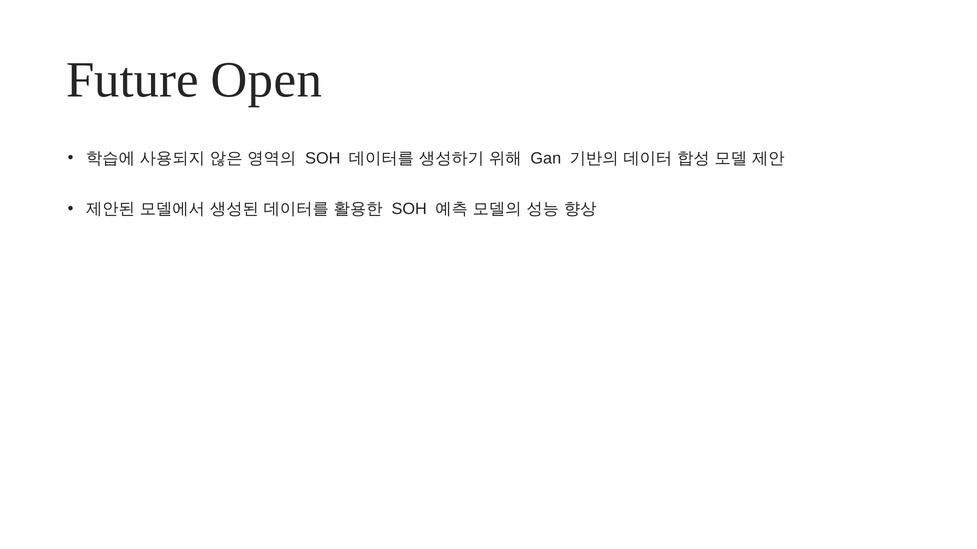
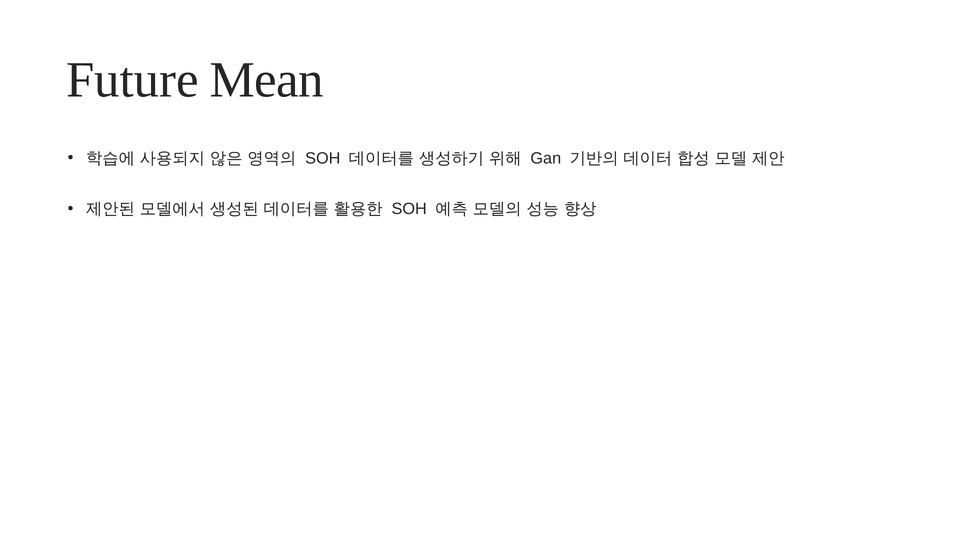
Open: Open -> Mean (267, 80)
